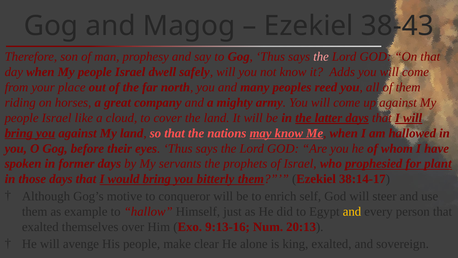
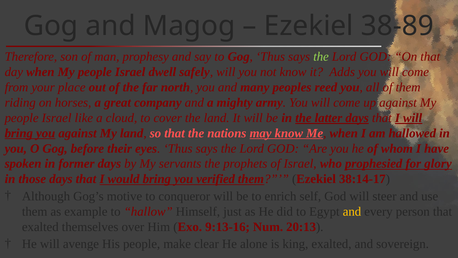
38-43: 38-43 -> 38-89 (397, 26)
the colour: pink -> light green (321, 57)
plant: plant -> glory (438, 164)
bitterly: bitterly -> verified (216, 179)
